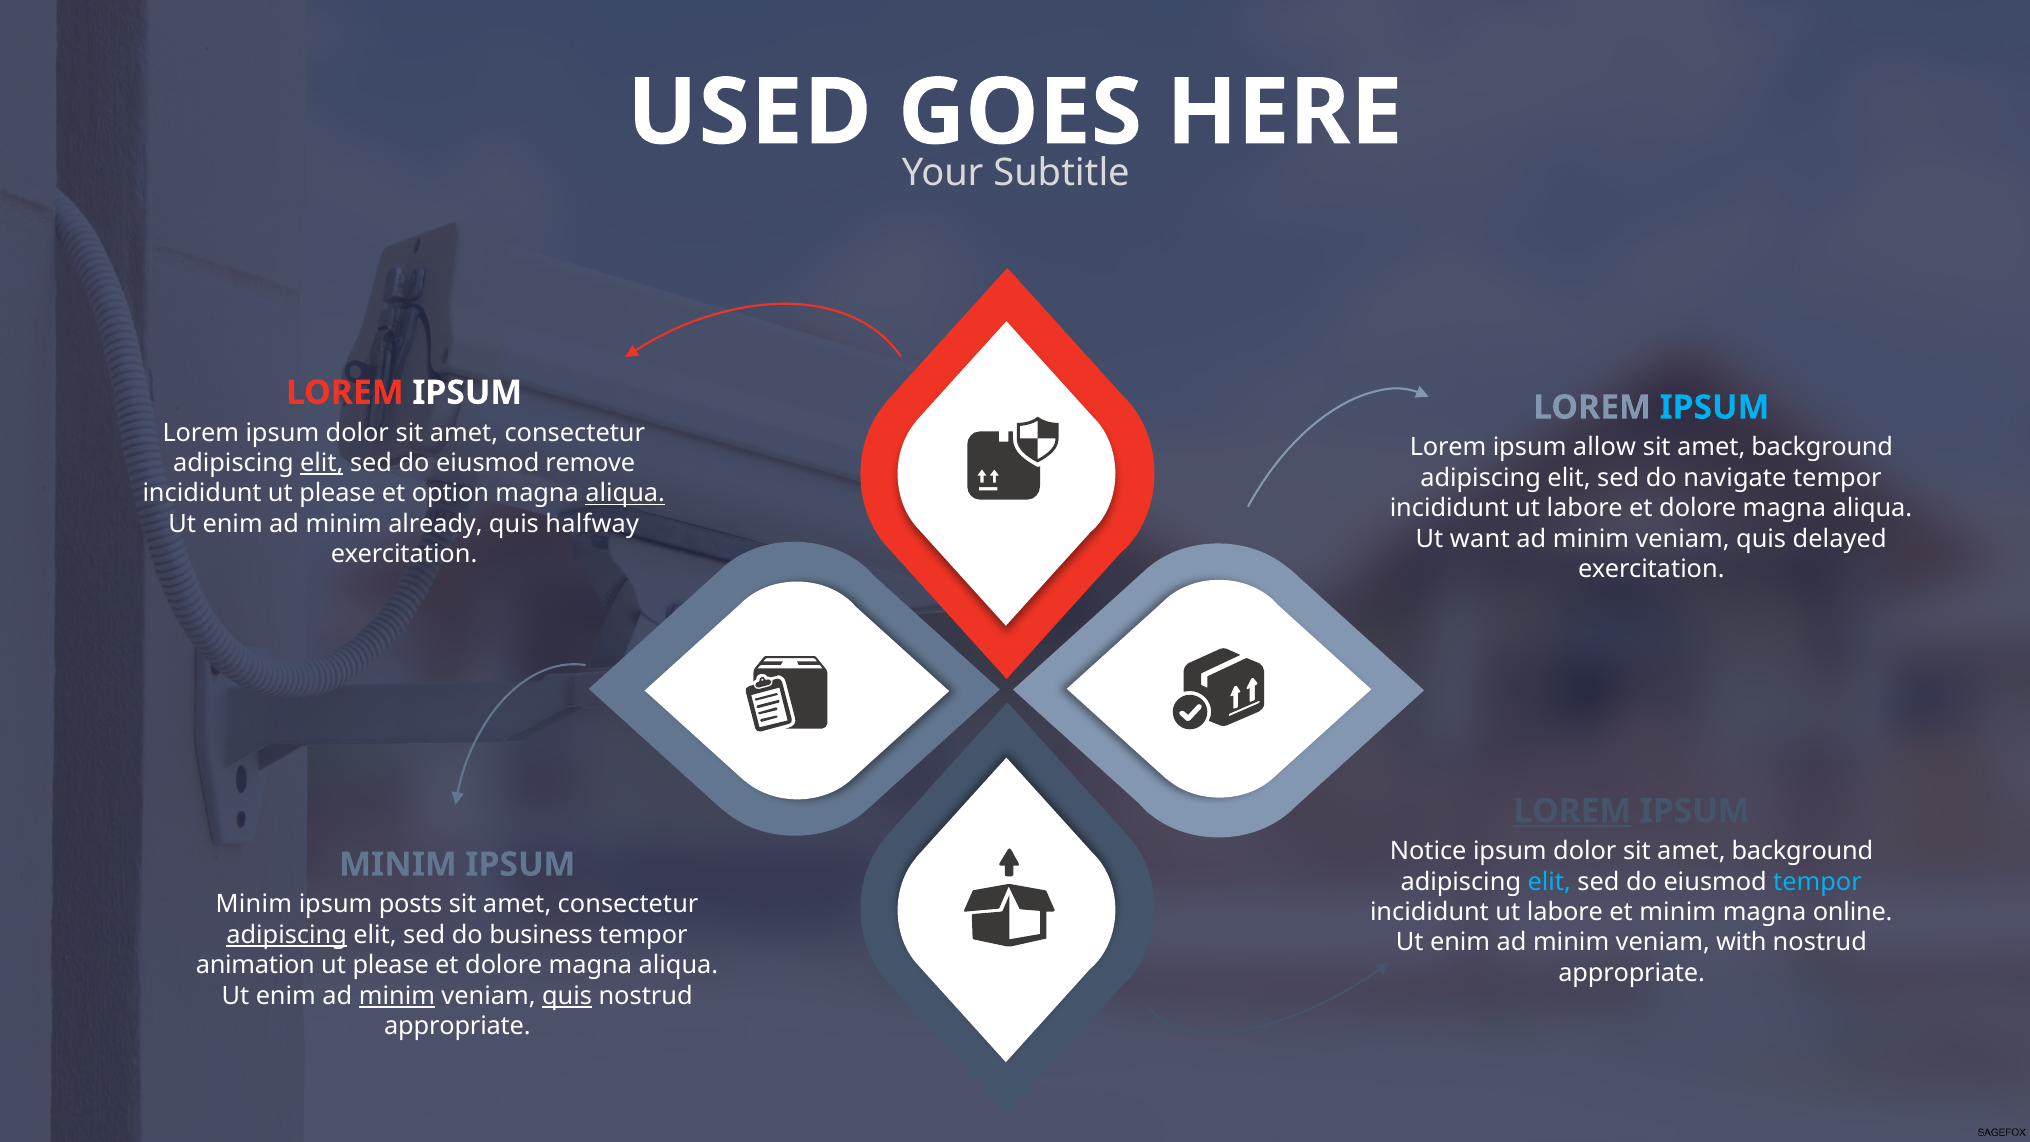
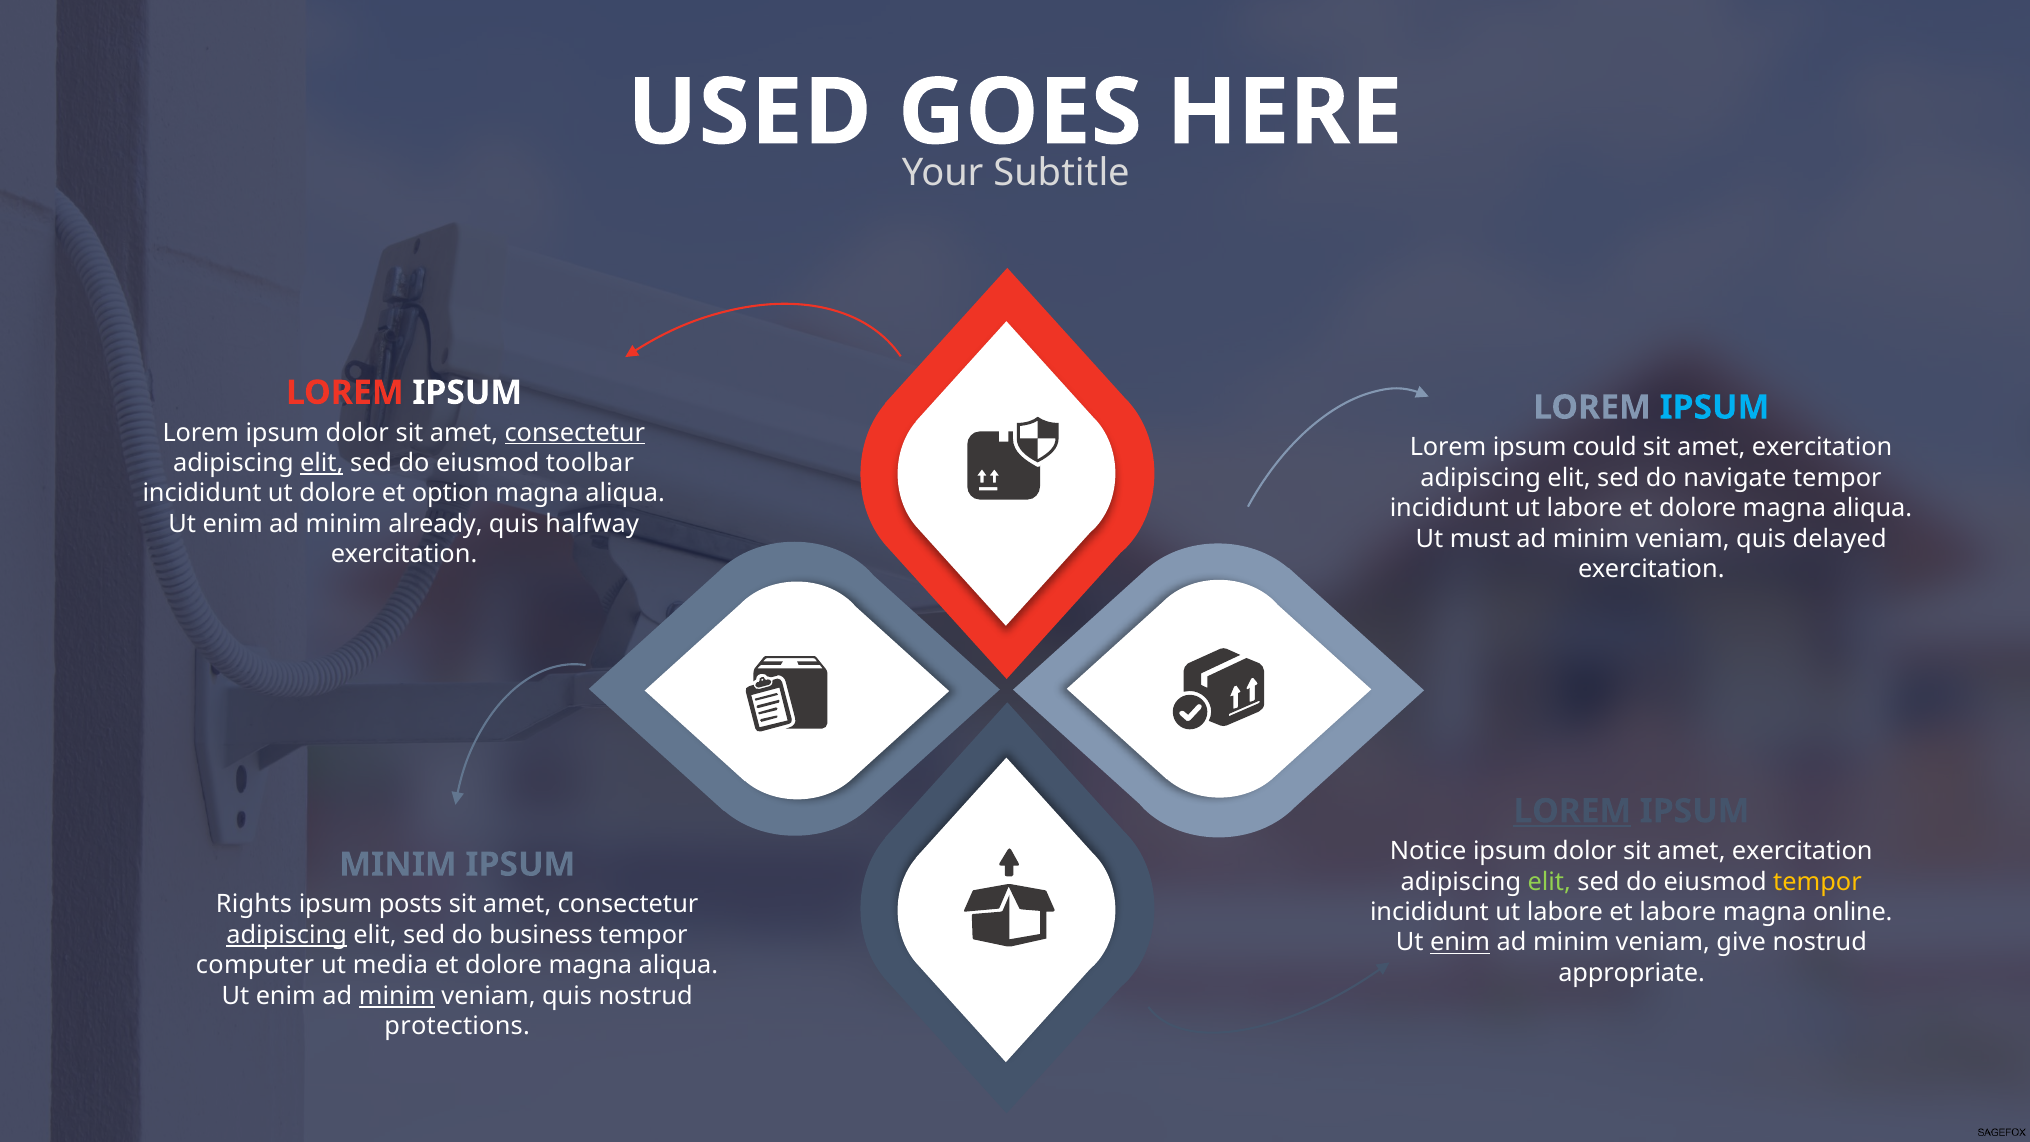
consectetur underline: none -> present (575, 433)
allow: allow -> could (1605, 447)
background: background -> exercitation (1822, 447)
remove: remove -> toolbar (590, 463)
incididunt ut please: please -> dolore (338, 494)
aliqua underline: present -> none (625, 494)
want: want -> must (1480, 539)
dolor sit amet background: background -> exercitation (1802, 851)
elit colour: light blue -> light green (1549, 882)
tempor colour: light blue -> yellow (1817, 882)
Minim: Minim -> Rights (254, 904)
et minim: minim -> labore (1678, 912)
enim underline: none -> present (1460, 942)
with: with -> give (1741, 942)
animation: animation -> computer (255, 965)
please: please -> media (390, 965)
quis underline: present -> none (567, 996)
appropriate: appropriate -> protections (457, 1026)
